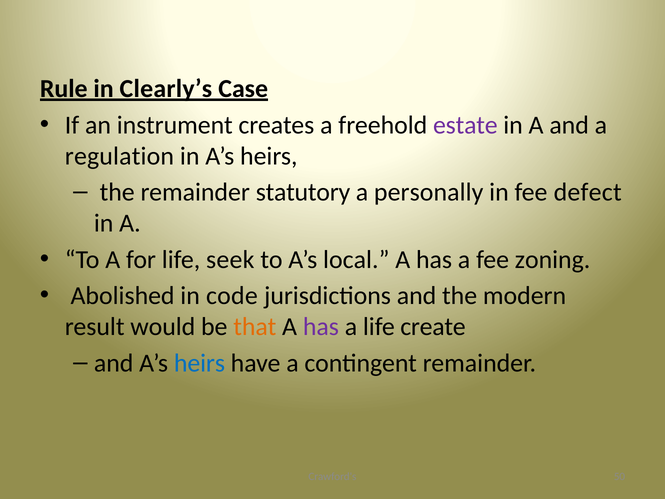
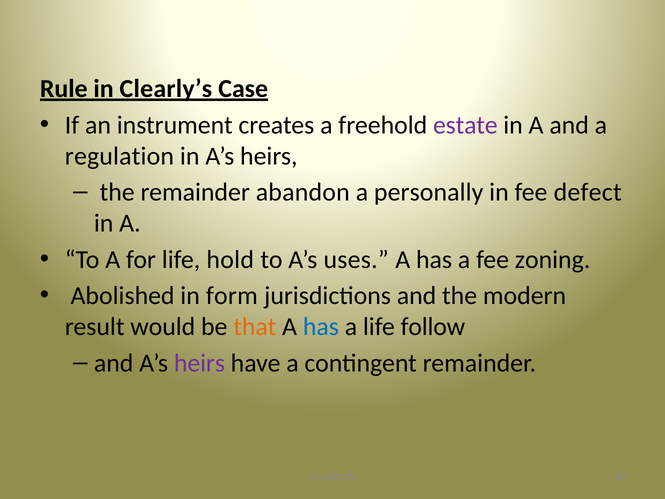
statutory: statutory -> abandon (303, 192)
seek: seek -> hold (230, 259)
local: local -> uses (356, 259)
code: code -> form (232, 296)
has colour: purple -> blue (321, 327)
create: create -> follow (433, 327)
heirs colour: blue -> purple (199, 363)
